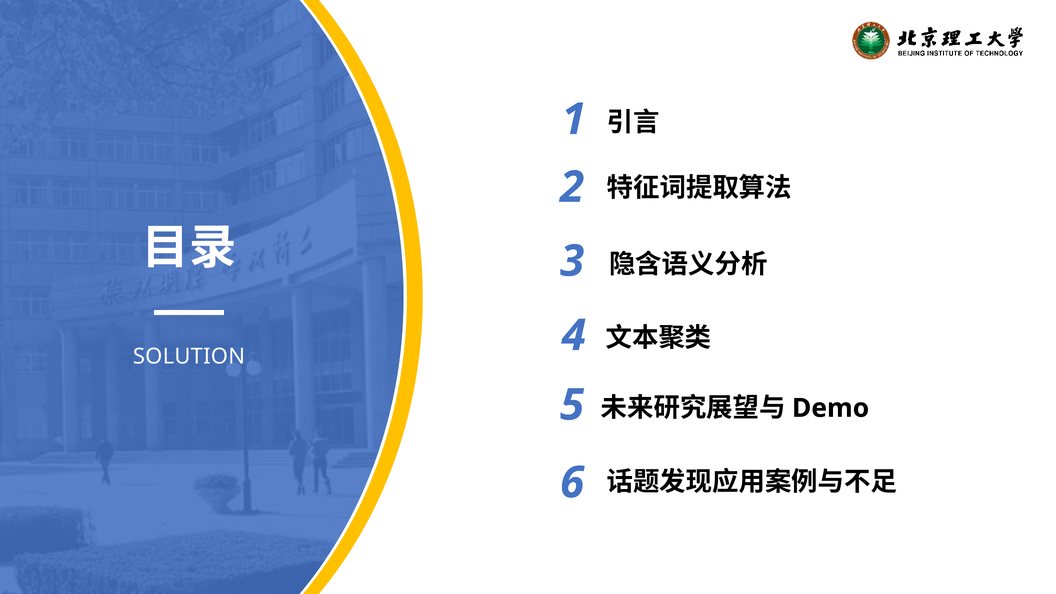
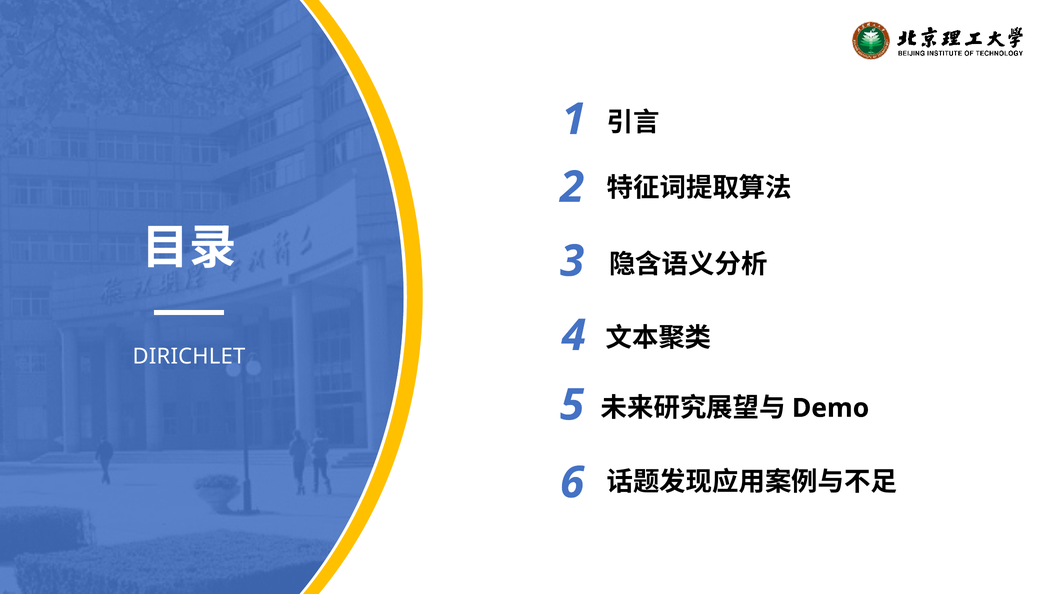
SOLUTION: SOLUTION -> DIRICHLET (189, 357)
